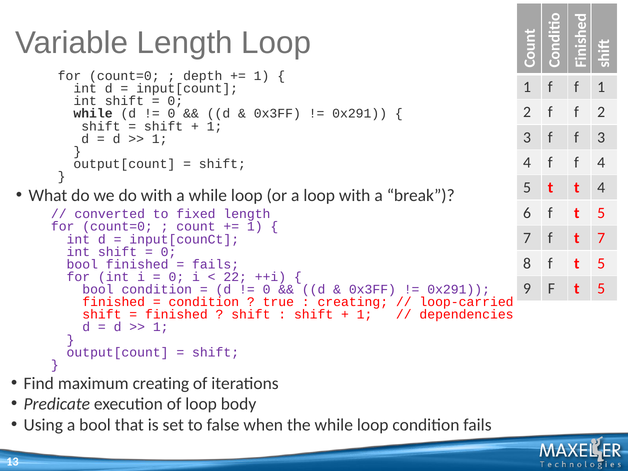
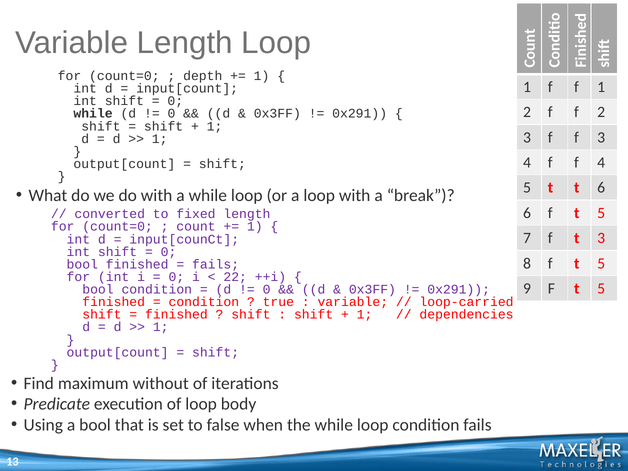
t 4: 4 -> 6 (601, 188)
t 7: 7 -> 3 (601, 238)
creating: creating -> variable (353, 302)
maximum creating: creating -> without (161, 383)
